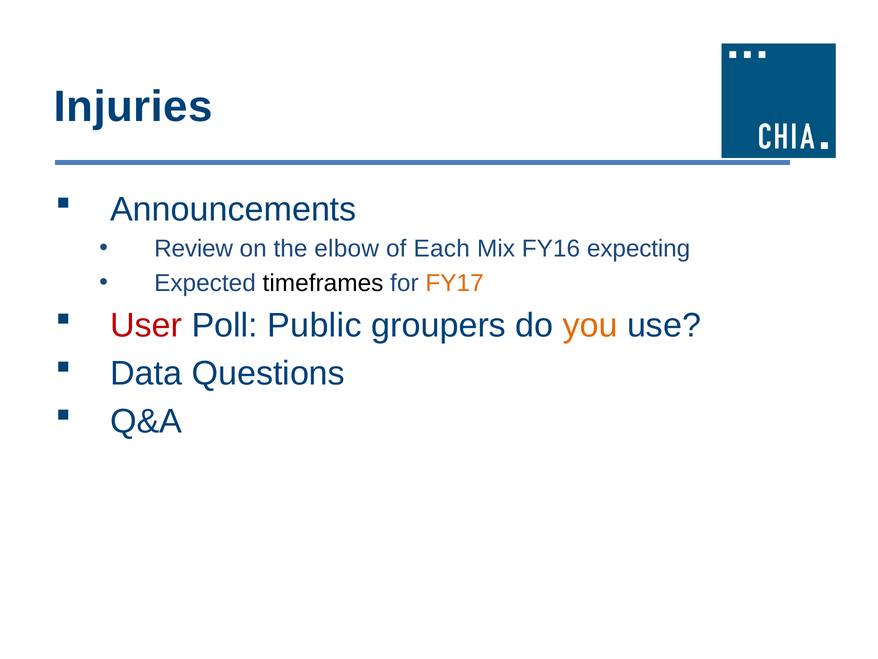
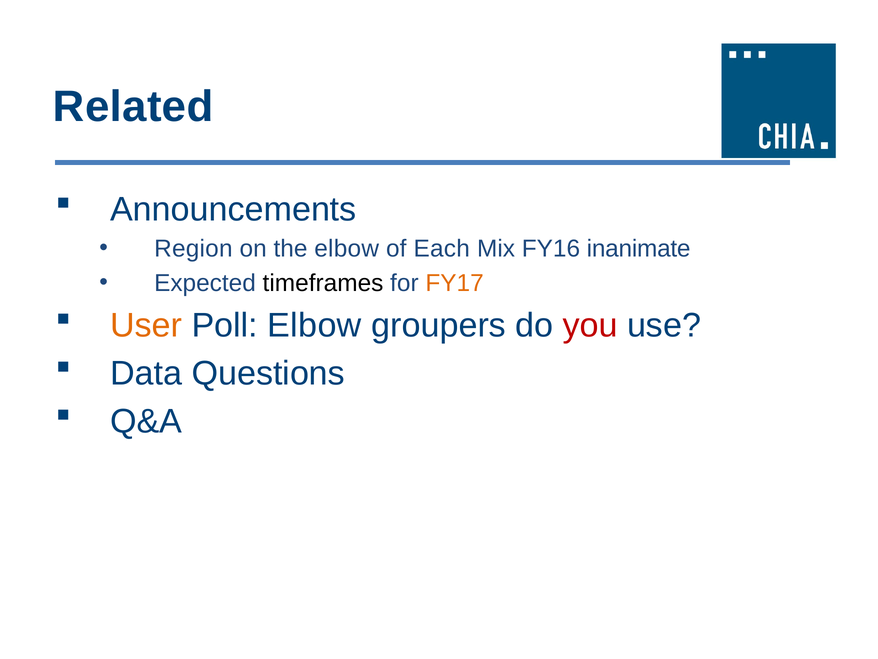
Injuries: Injuries -> Related (133, 107)
Review: Review -> Region (193, 249)
expecting: expecting -> inanimate (639, 249)
User colour: red -> orange (146, 325)
Poll Public: Public -> Elbow (314, 325)
you colour: orange -> red (590, 325)
